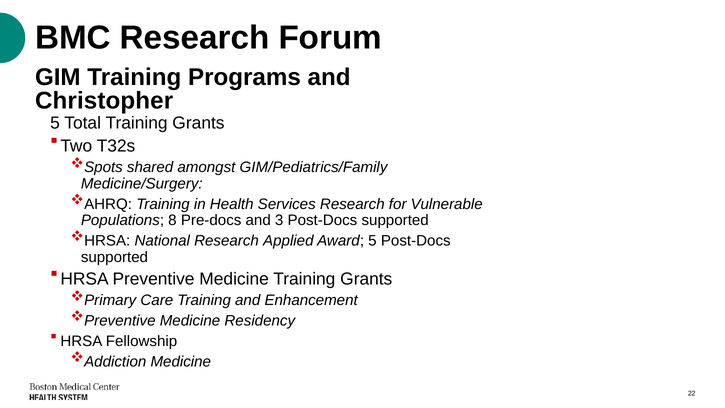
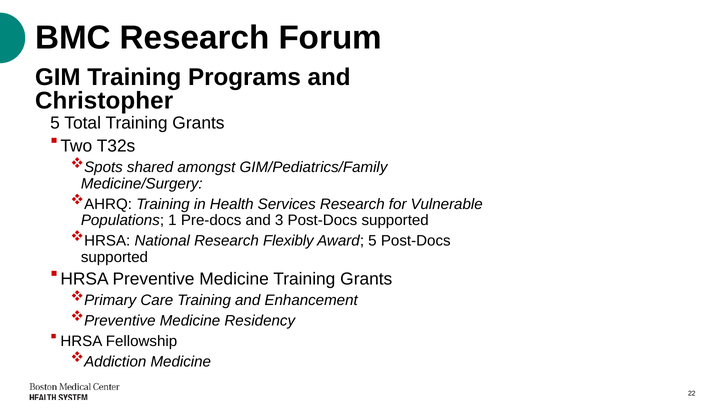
8: 8 -> 1 (172, 220)
Applied: Applied -> Flexibly (288, 241)
